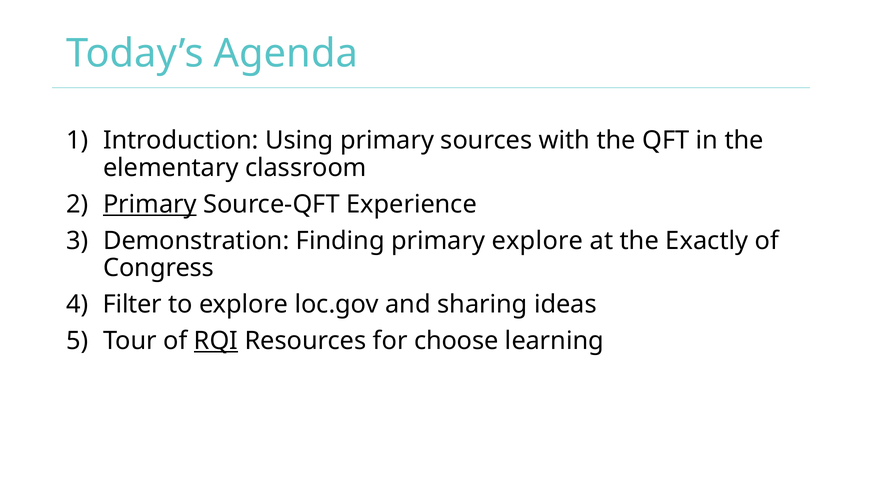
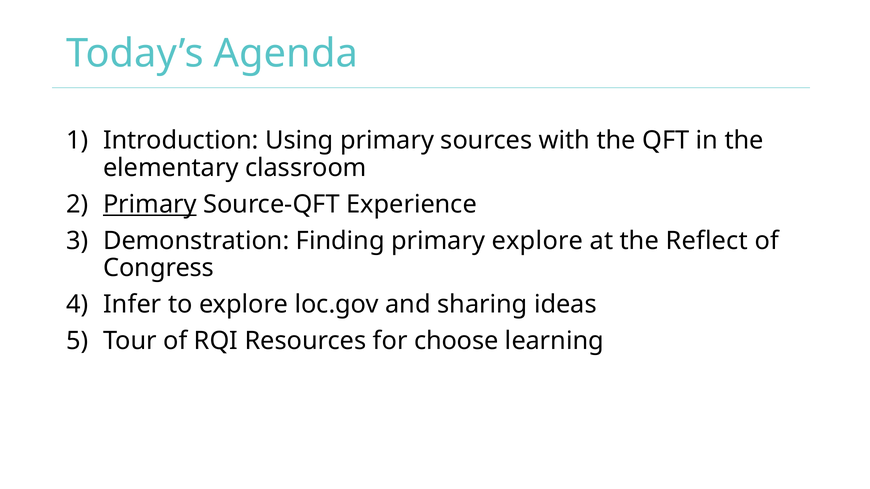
Exactly: Exactly -> Reflect (707, 241)
Filter: Filter -> Infer (132, 305)
RQI underline: present -> none (216, 341)
